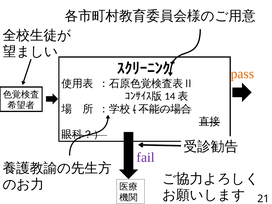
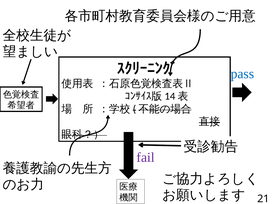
pass colour: orange -> blue (242, 74)
